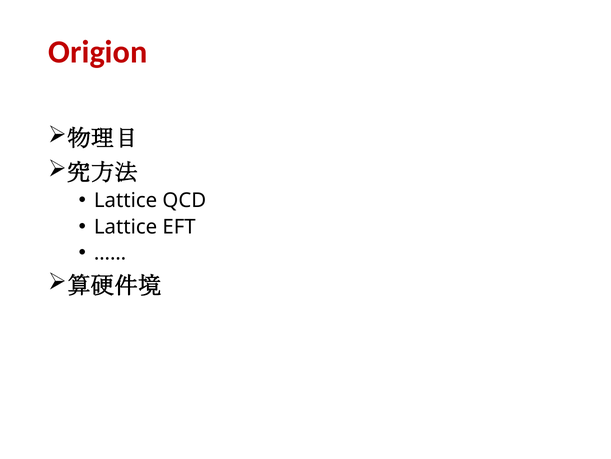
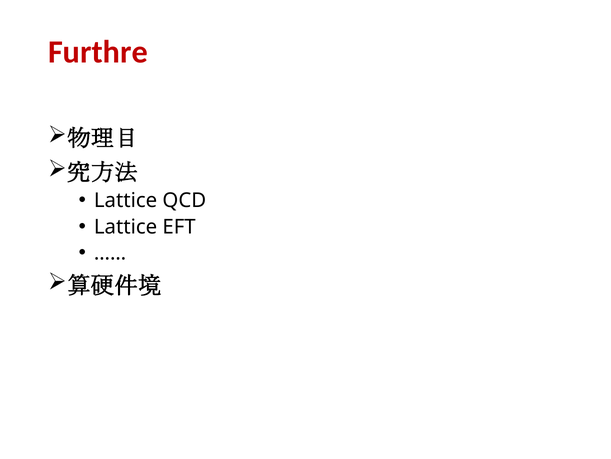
Origion: Origion -> Furthre (98, 52)
